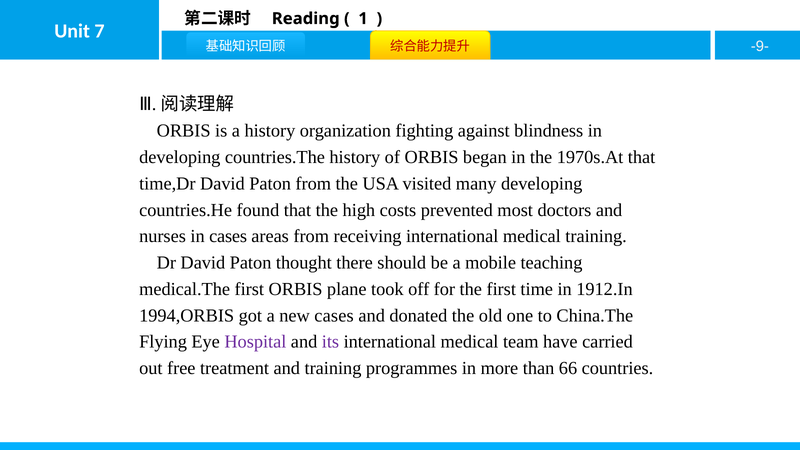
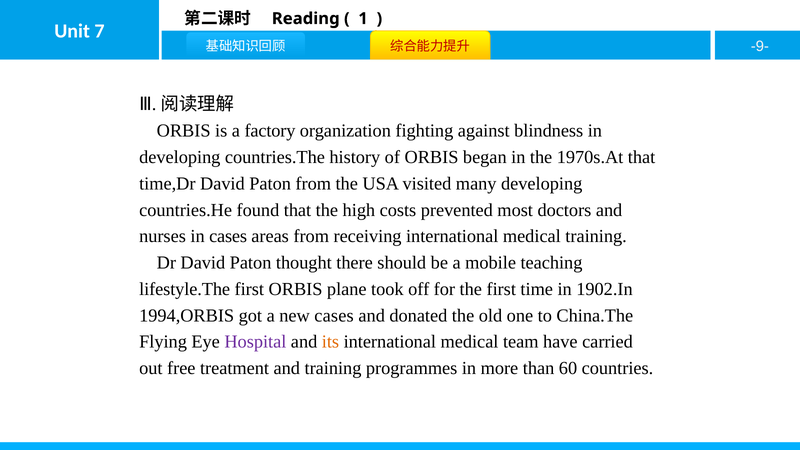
a history: history -> factory (270, 131)
medical.The: medical.The -> lifestyle.The (185, 289)
1912.In: 1912.In -> 1902.In (604, 289)
its colour: purple -> orange (330, 342)
66: 66 -> 60 (568, 368)
